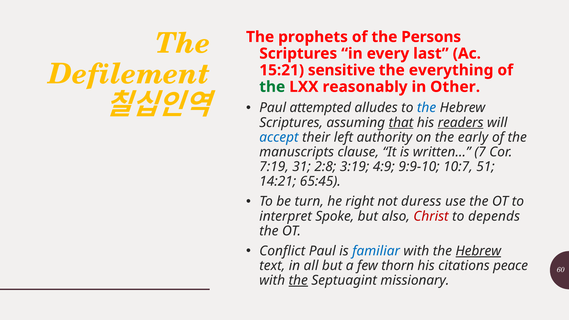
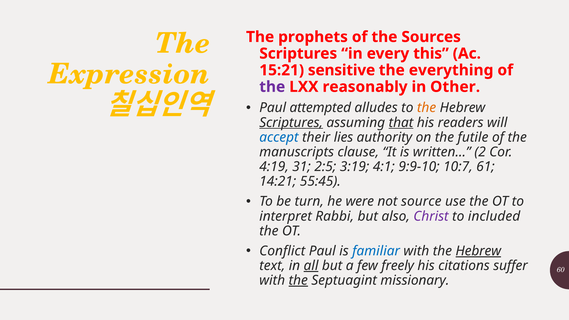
Persons: Persons -> Sources (431, 37)
last: last -> this (431, 54)
Defilement: Defilement -> Expression (129, 74)
the colour: green -> purple (272, 87)
the colour: blue -> orange (427, 108)
Scriptures underline: none -> present (291, 123)
readers underline: present -> none (461, 123)
left: left -> lies (344, 137)
early: early -> futile (473, 137)
7: 7 -> 2 (480, 152)
7:19: 7:19 -> 4:19 (274, 167)
2:8: 2:8 -> 2:5 (325, 167)
4:9: 4:9 -> 4:1 (384, 167)
51: 51 -> 61 (486, 167)
65:45: 65:45 -> 55:45 (320, 181)
right: right -> were (360, 202)
duress: duress -> source (421, 202)
Spoke: Spoke -> Rabbi (335, 216)
Christ colour: red -> purple (431, 216)
depends: depends -> included (494, 216)
all underline: none -> present (311, 266)
thorn: thorn -> freely (398, 266)
peace: peace -> suffer (510, 266)
